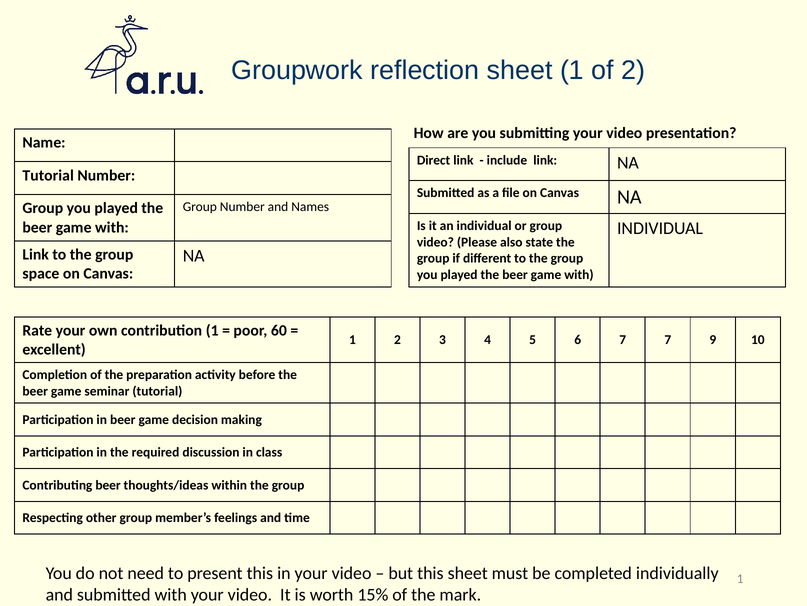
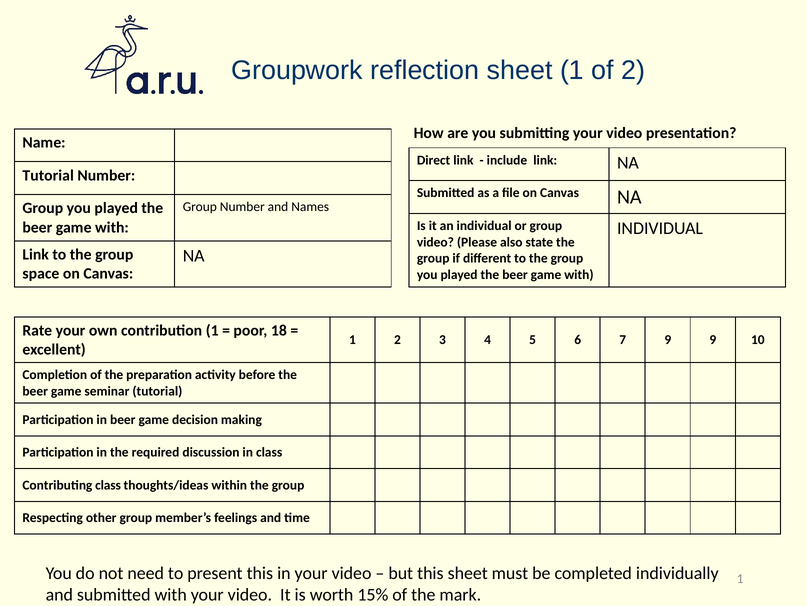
60: 60 -> 18 (279, 330)
7 7: 7 -> 9 (668, 339)
Contributing beer: beer -> class (108, 484)
